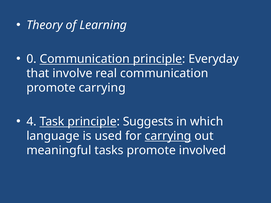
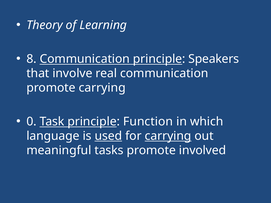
0: 0 -> 8 (31, 59)
Everyday: Everyday -> Speakers (214, 59)
4: 4 -> 0 (31, 122)
Suggests: Suggests -> Function (148, 122)
used underline: none -> present (108, 136)
